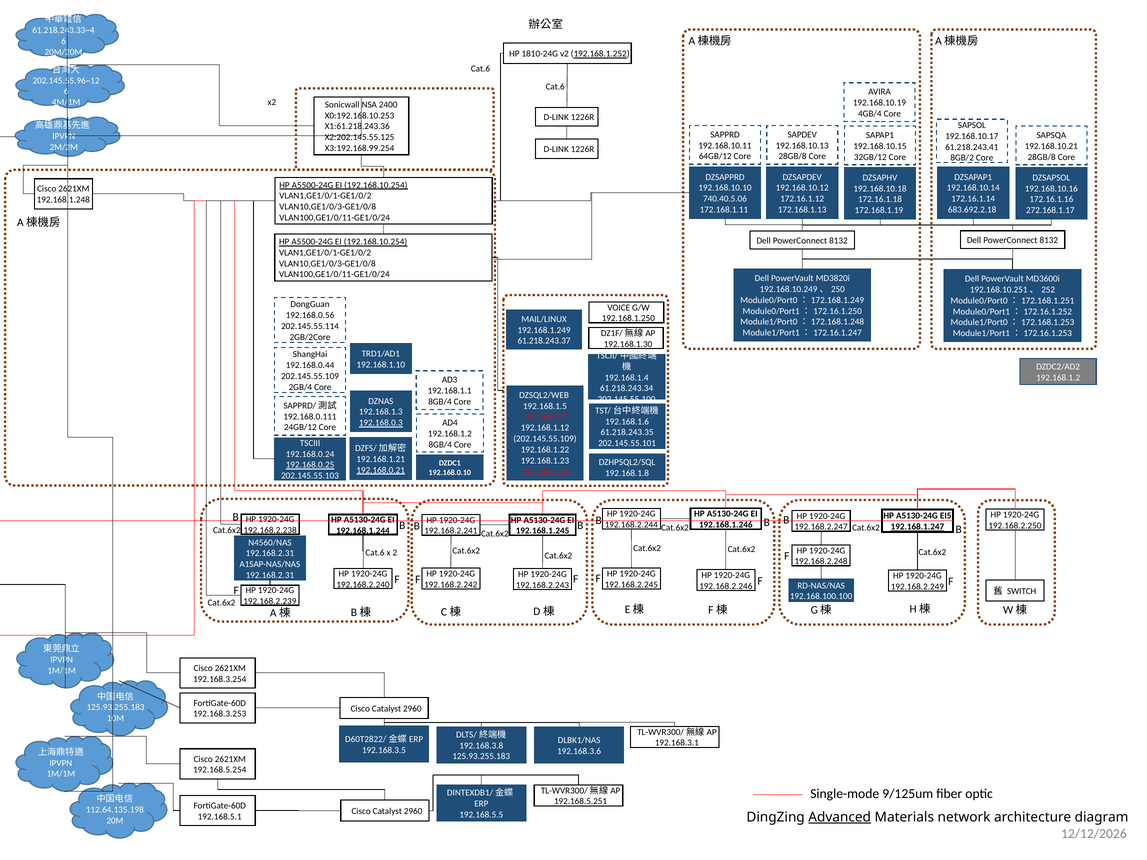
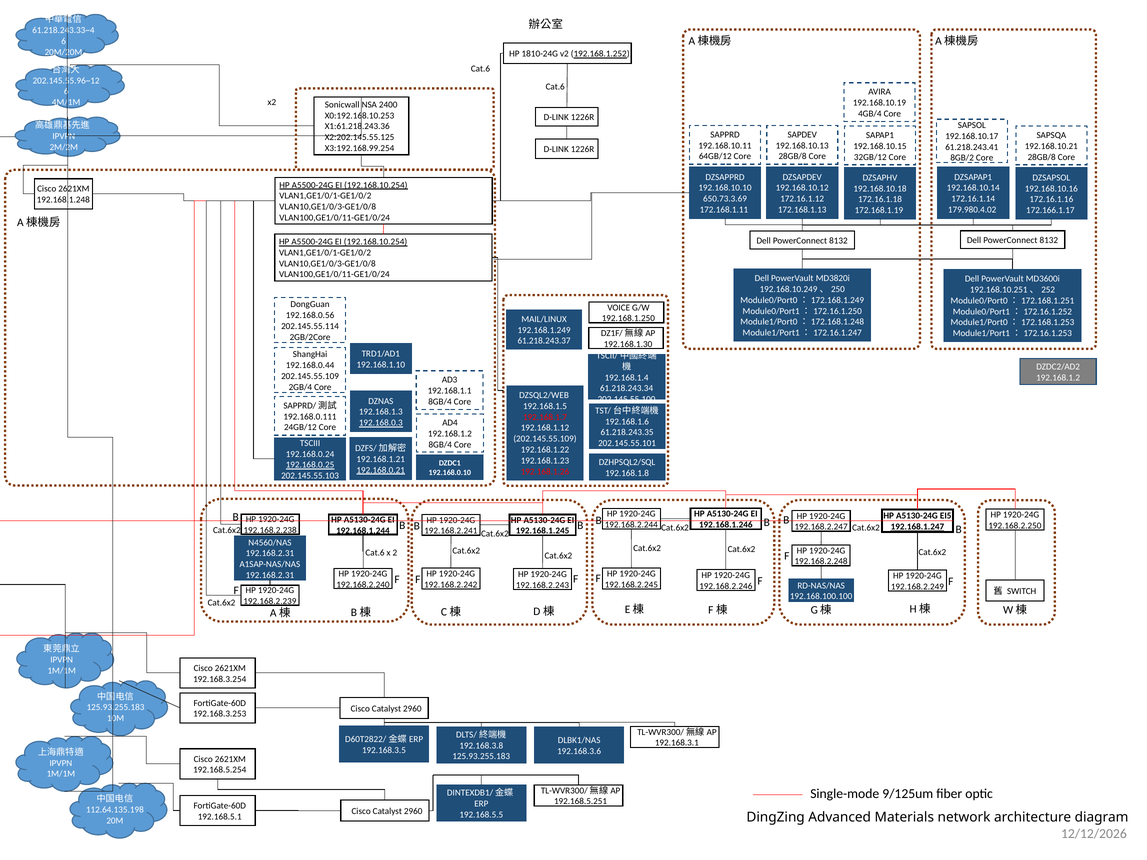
740.40.5.06: 740.40.5.06 -> 650.73.3.69 (725, 199)
683.692.2.18: 683.692.2.18 -> 179.980.4.02 (972, 210)
272.168.1.17: 272.168.1.17 -> 172.166.1.17 (1050, 210)
Advanced underline: present -> none (840, 817)
